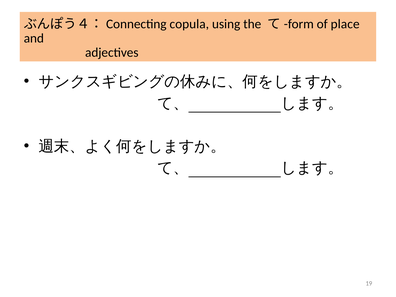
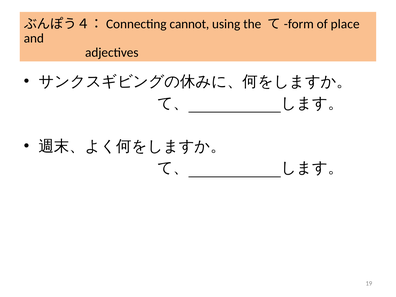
copula: copula -> cannot (189, 24)
